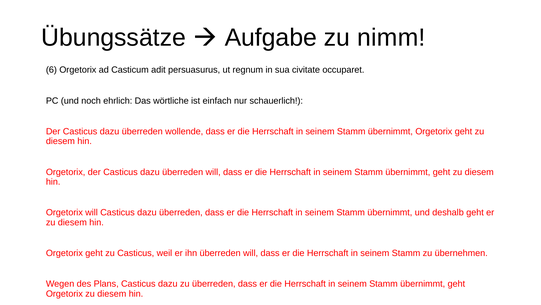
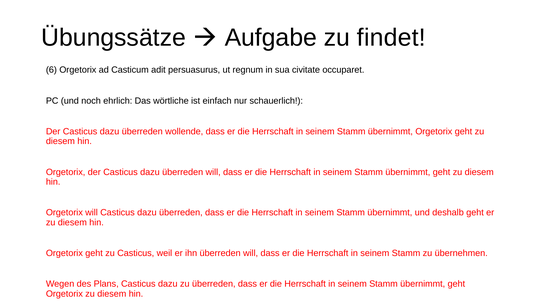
nimm: nimm -> findet (391, 38)
